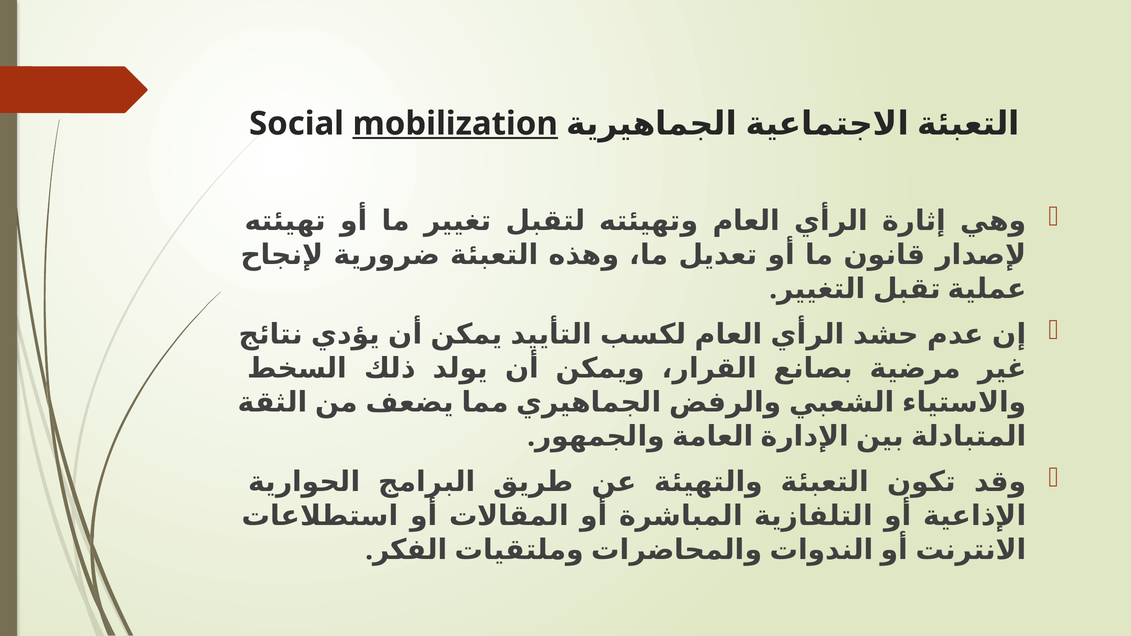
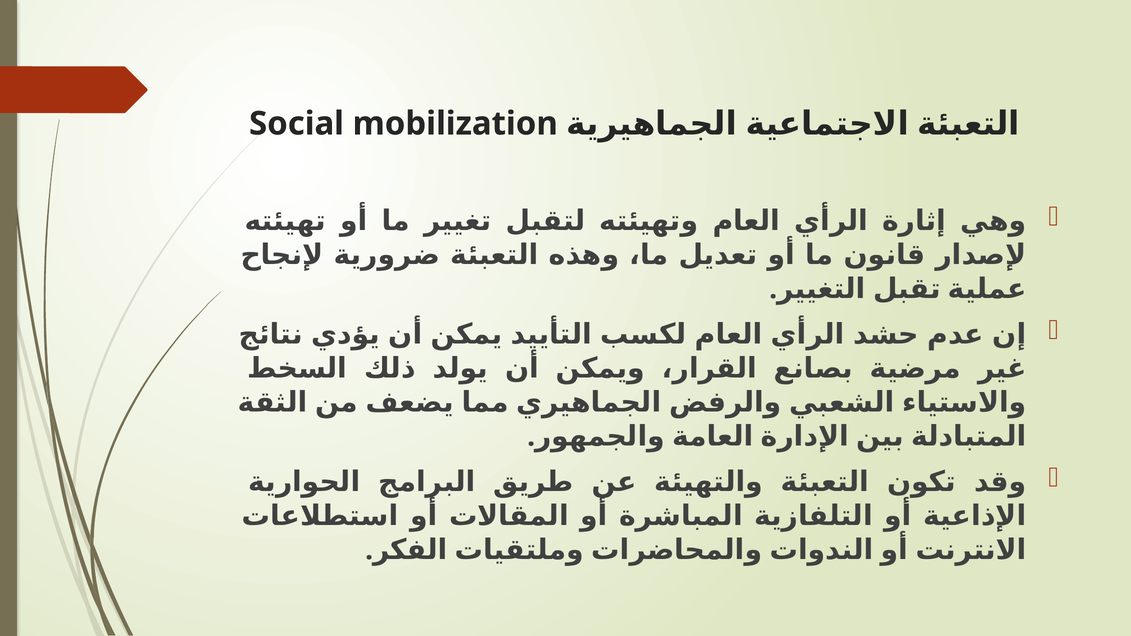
mobilization underline: present -> none (455, 124)
